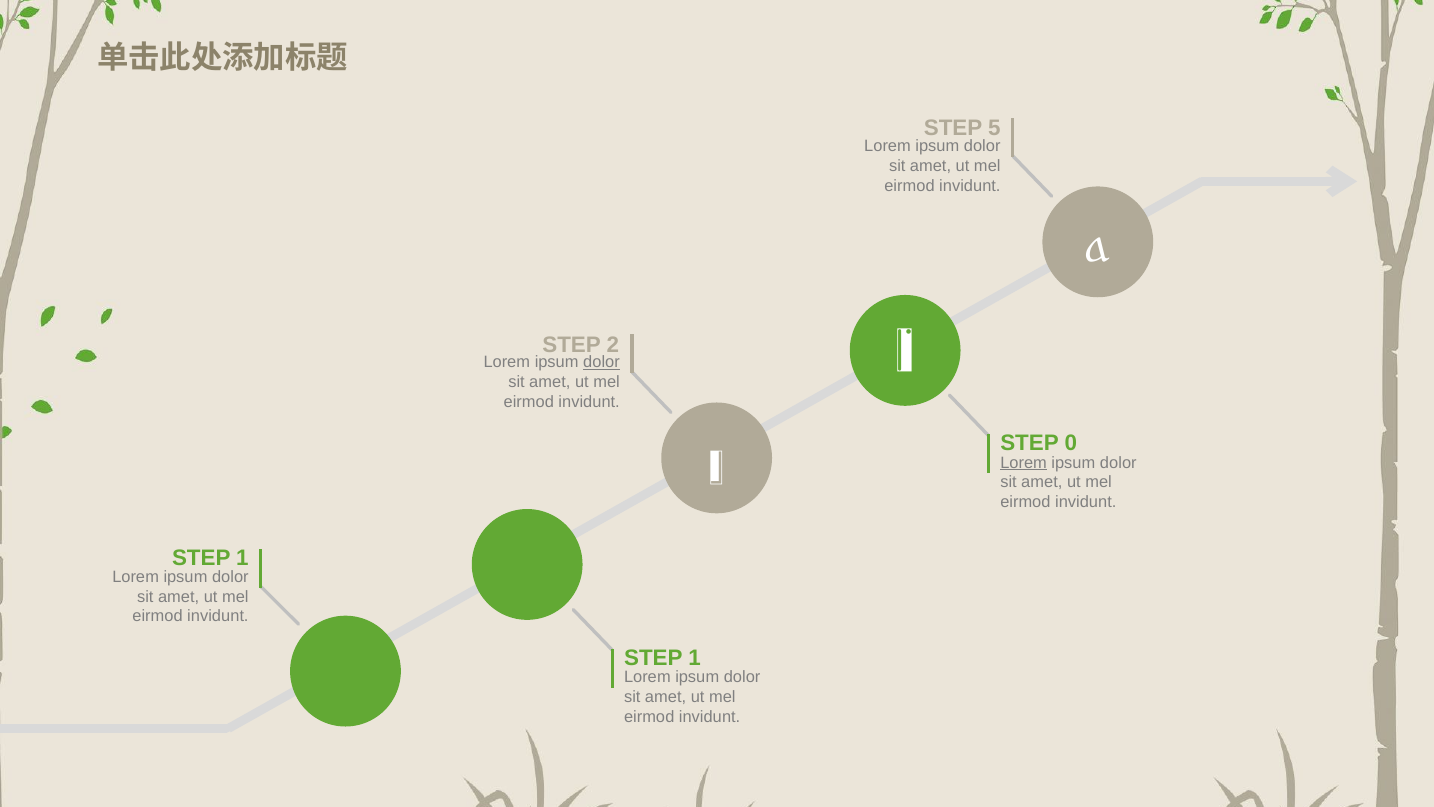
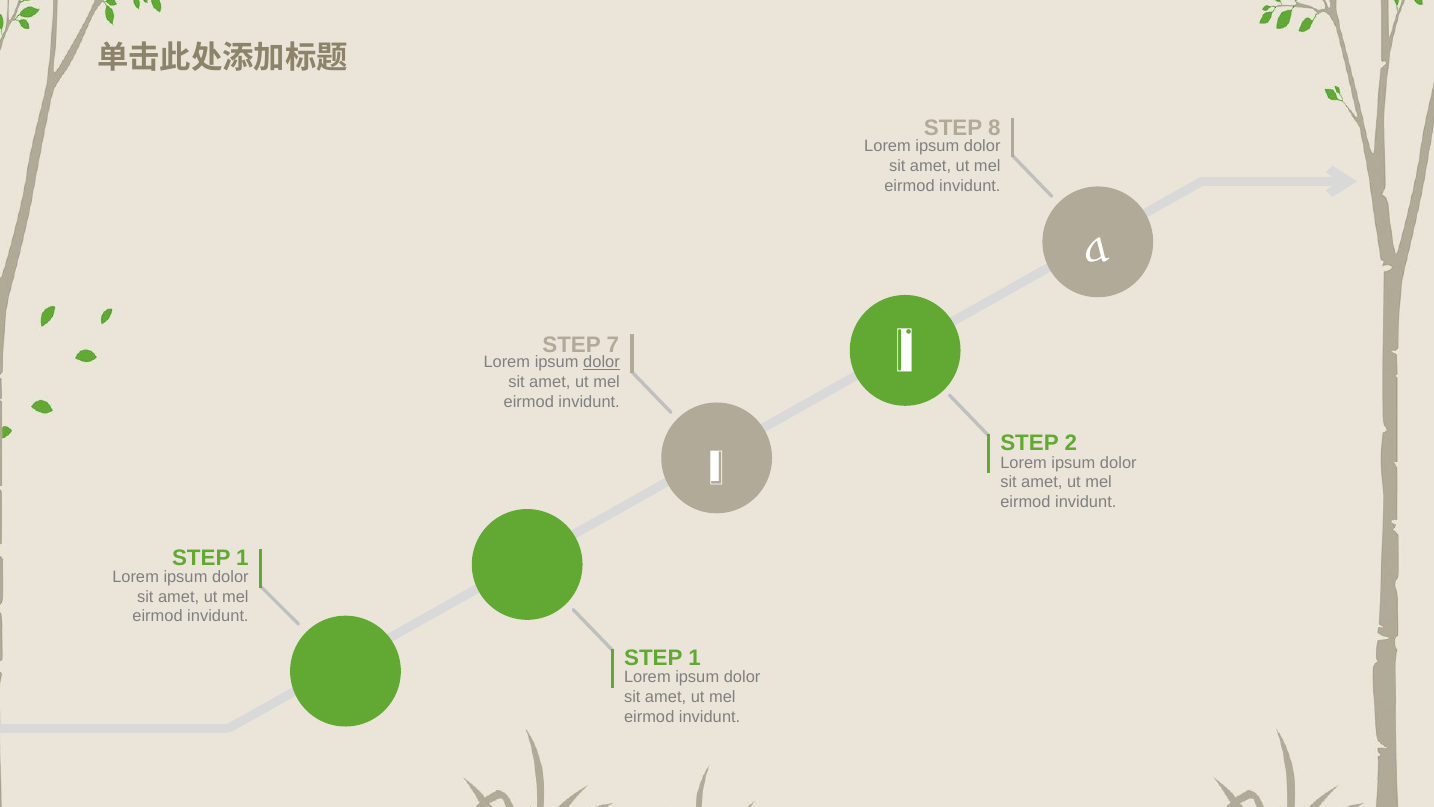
5: 5 -> 8 (994, 128)
2: 2 -> 7 (613, 345)
0: 0 -> 2 (1071, 443)
Lorem underline: present -> none (1024, 462)
